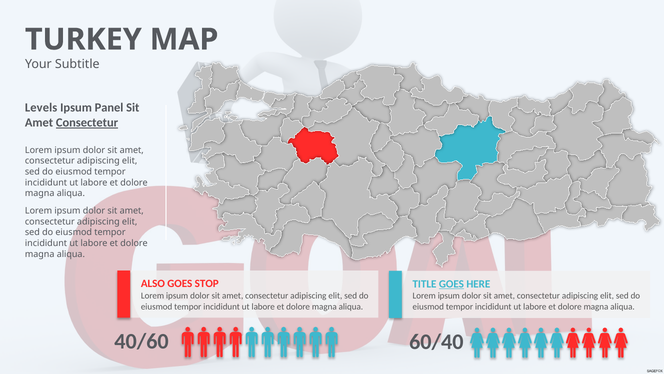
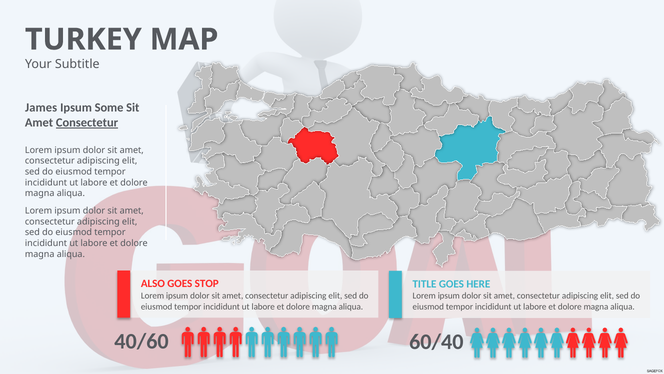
Levels: Levels -> James (41, 107)
Panel: Panel -> Some (109, 107)
GOES underline: present -> none (451, 284)
